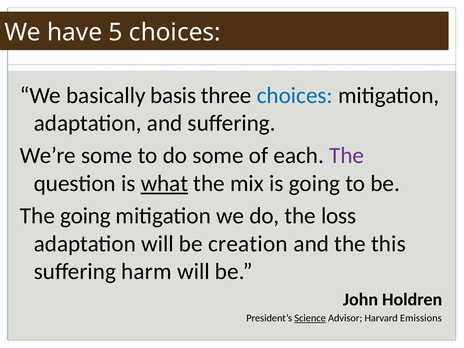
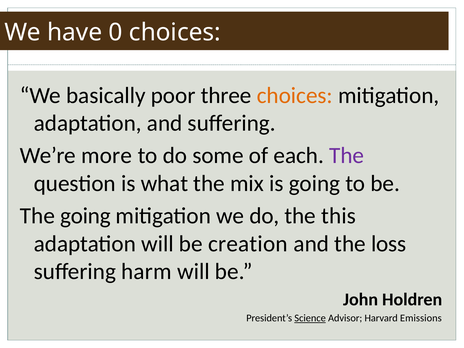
5: 5 -> 0 (116, 33)
basis: basis -> poor (173, 95)
choices colour: blue -> orange (295, 95)
We’re some: some -> more (107, 156)
what underline: present -> none (164, 184)
loss: loss -> this (339, 216)
this: this -> loss (389, 244)
